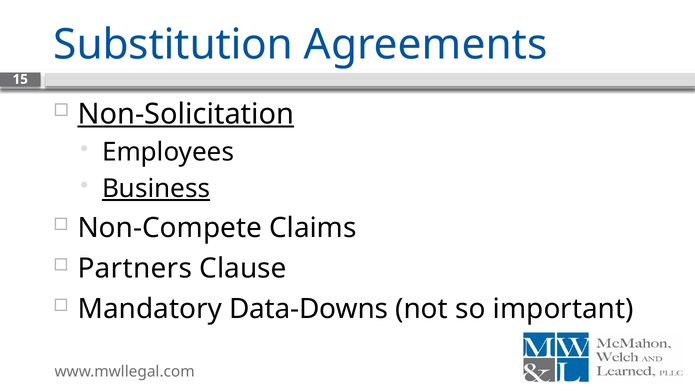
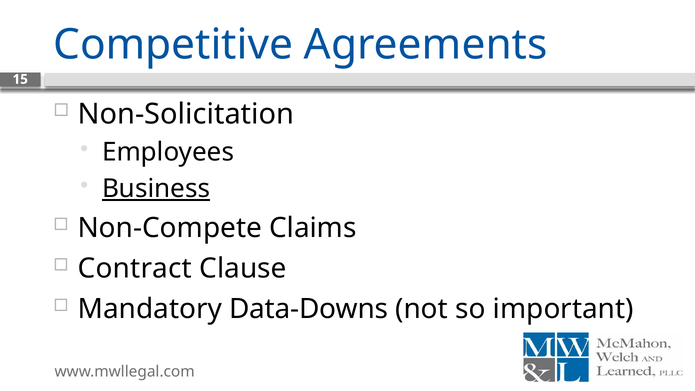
Substitution: Substitution -> Competitive (173, 45)
Non-Solicitation underline: present -> none (186, 114)
Partners: Partners -> Contract (135, 268)
